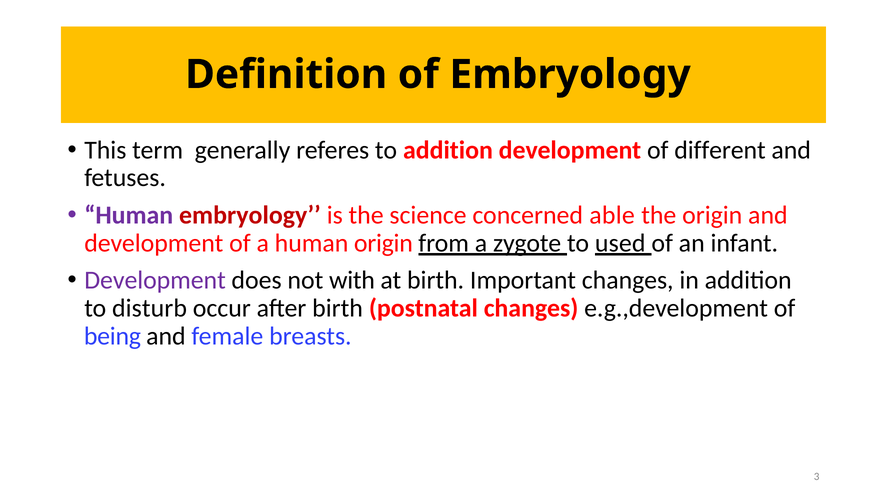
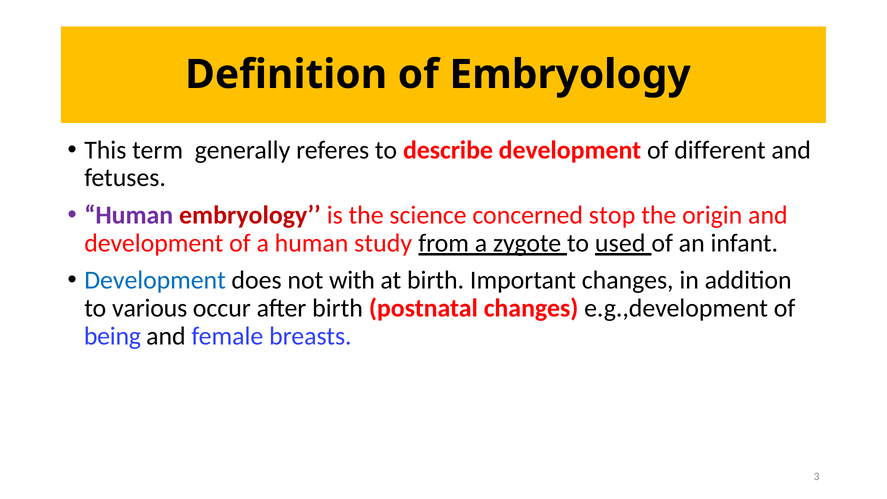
to addition: addition -> describe (448, 150)
able: able -> stop (612, 215)
human origin: origin -> study (383, 243)
Development colour: purple -> blue (155, 280)
disturb: disturb -> various (150, 308)
